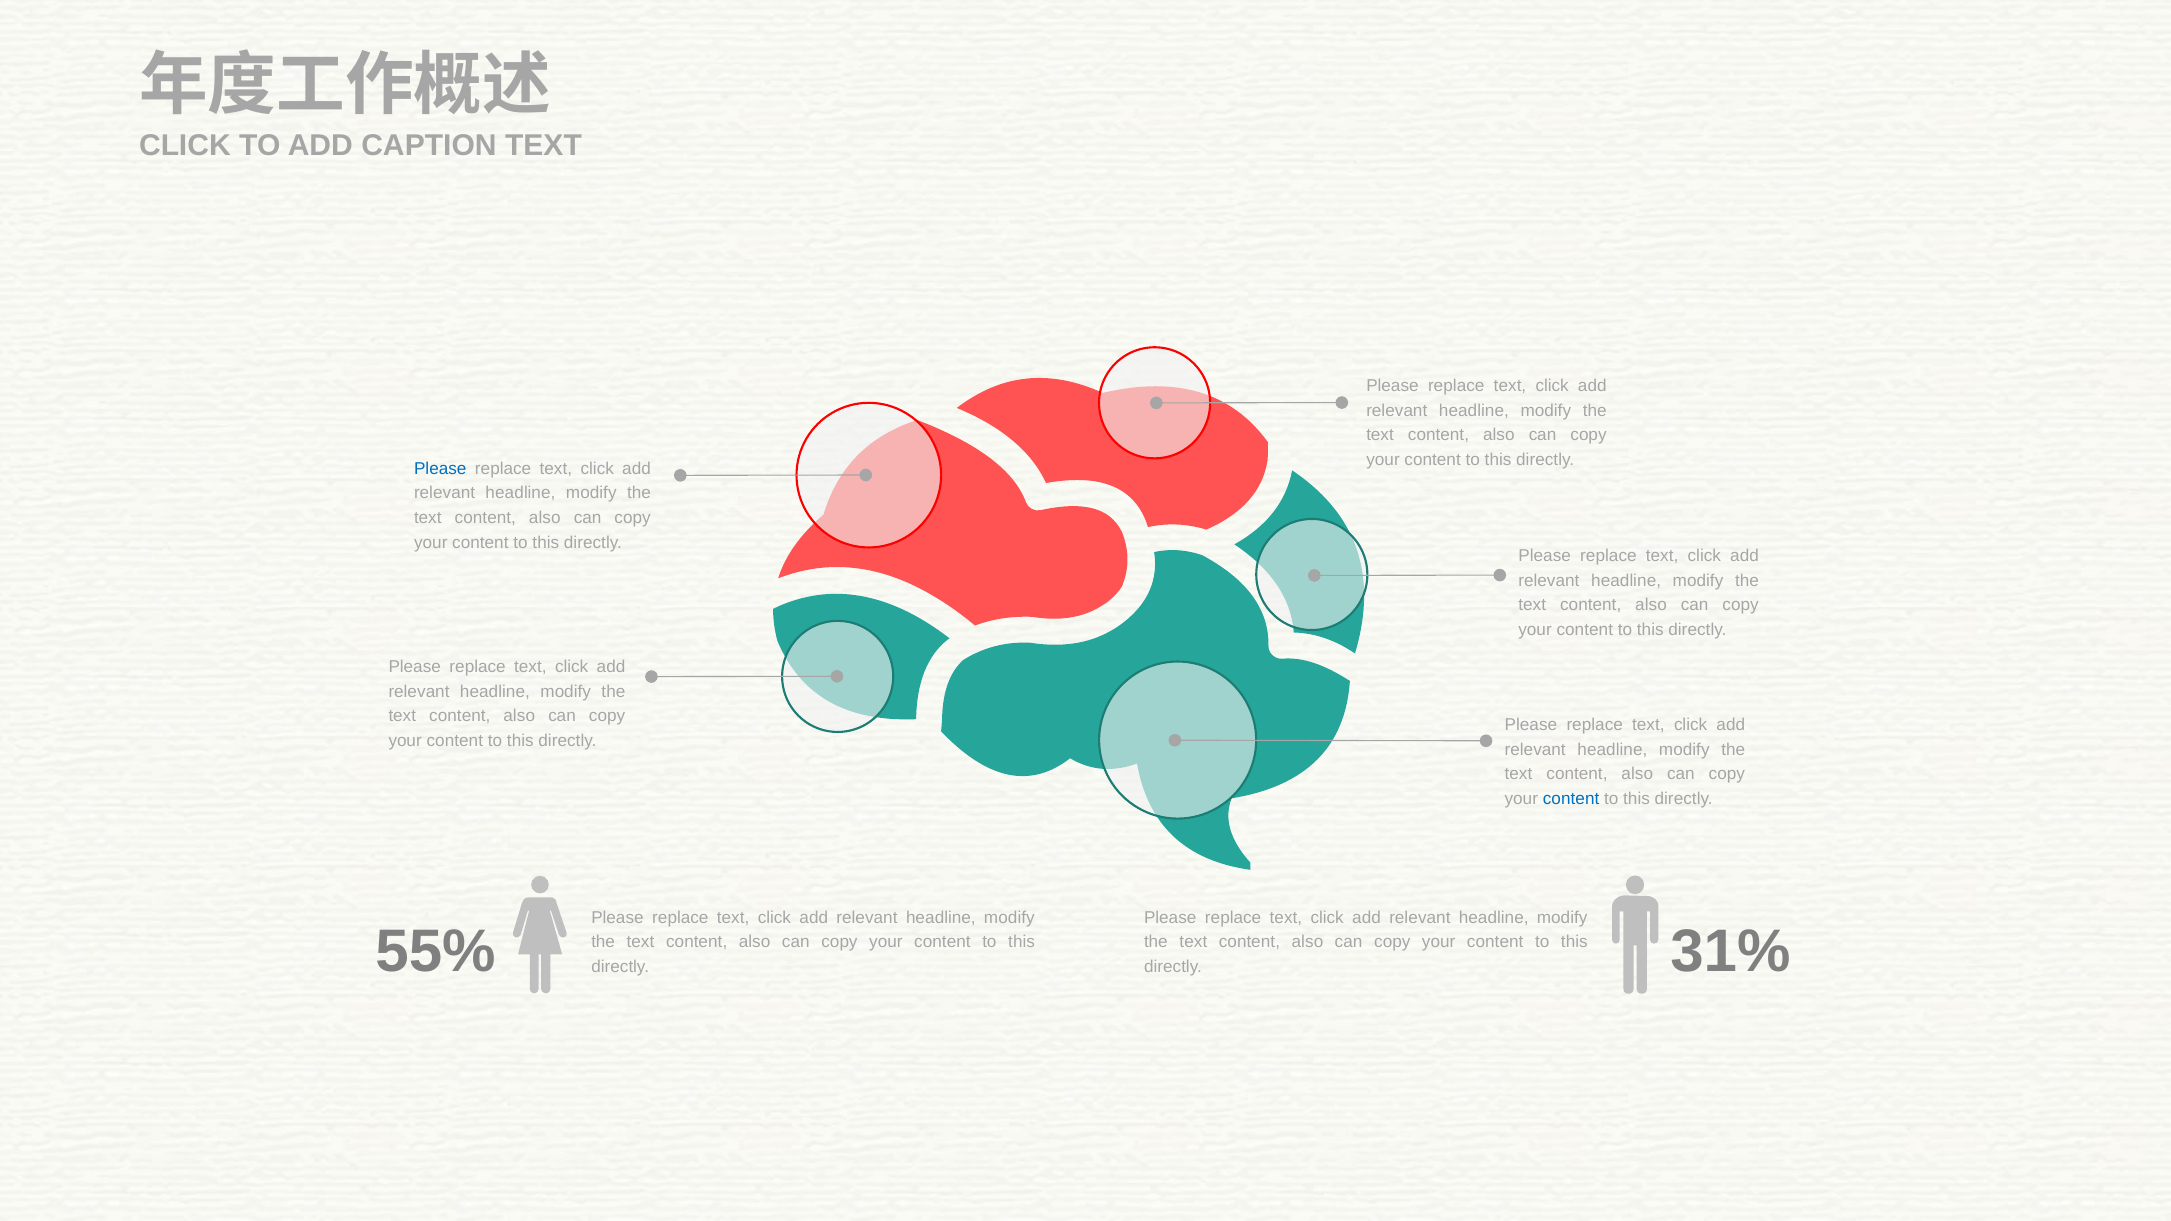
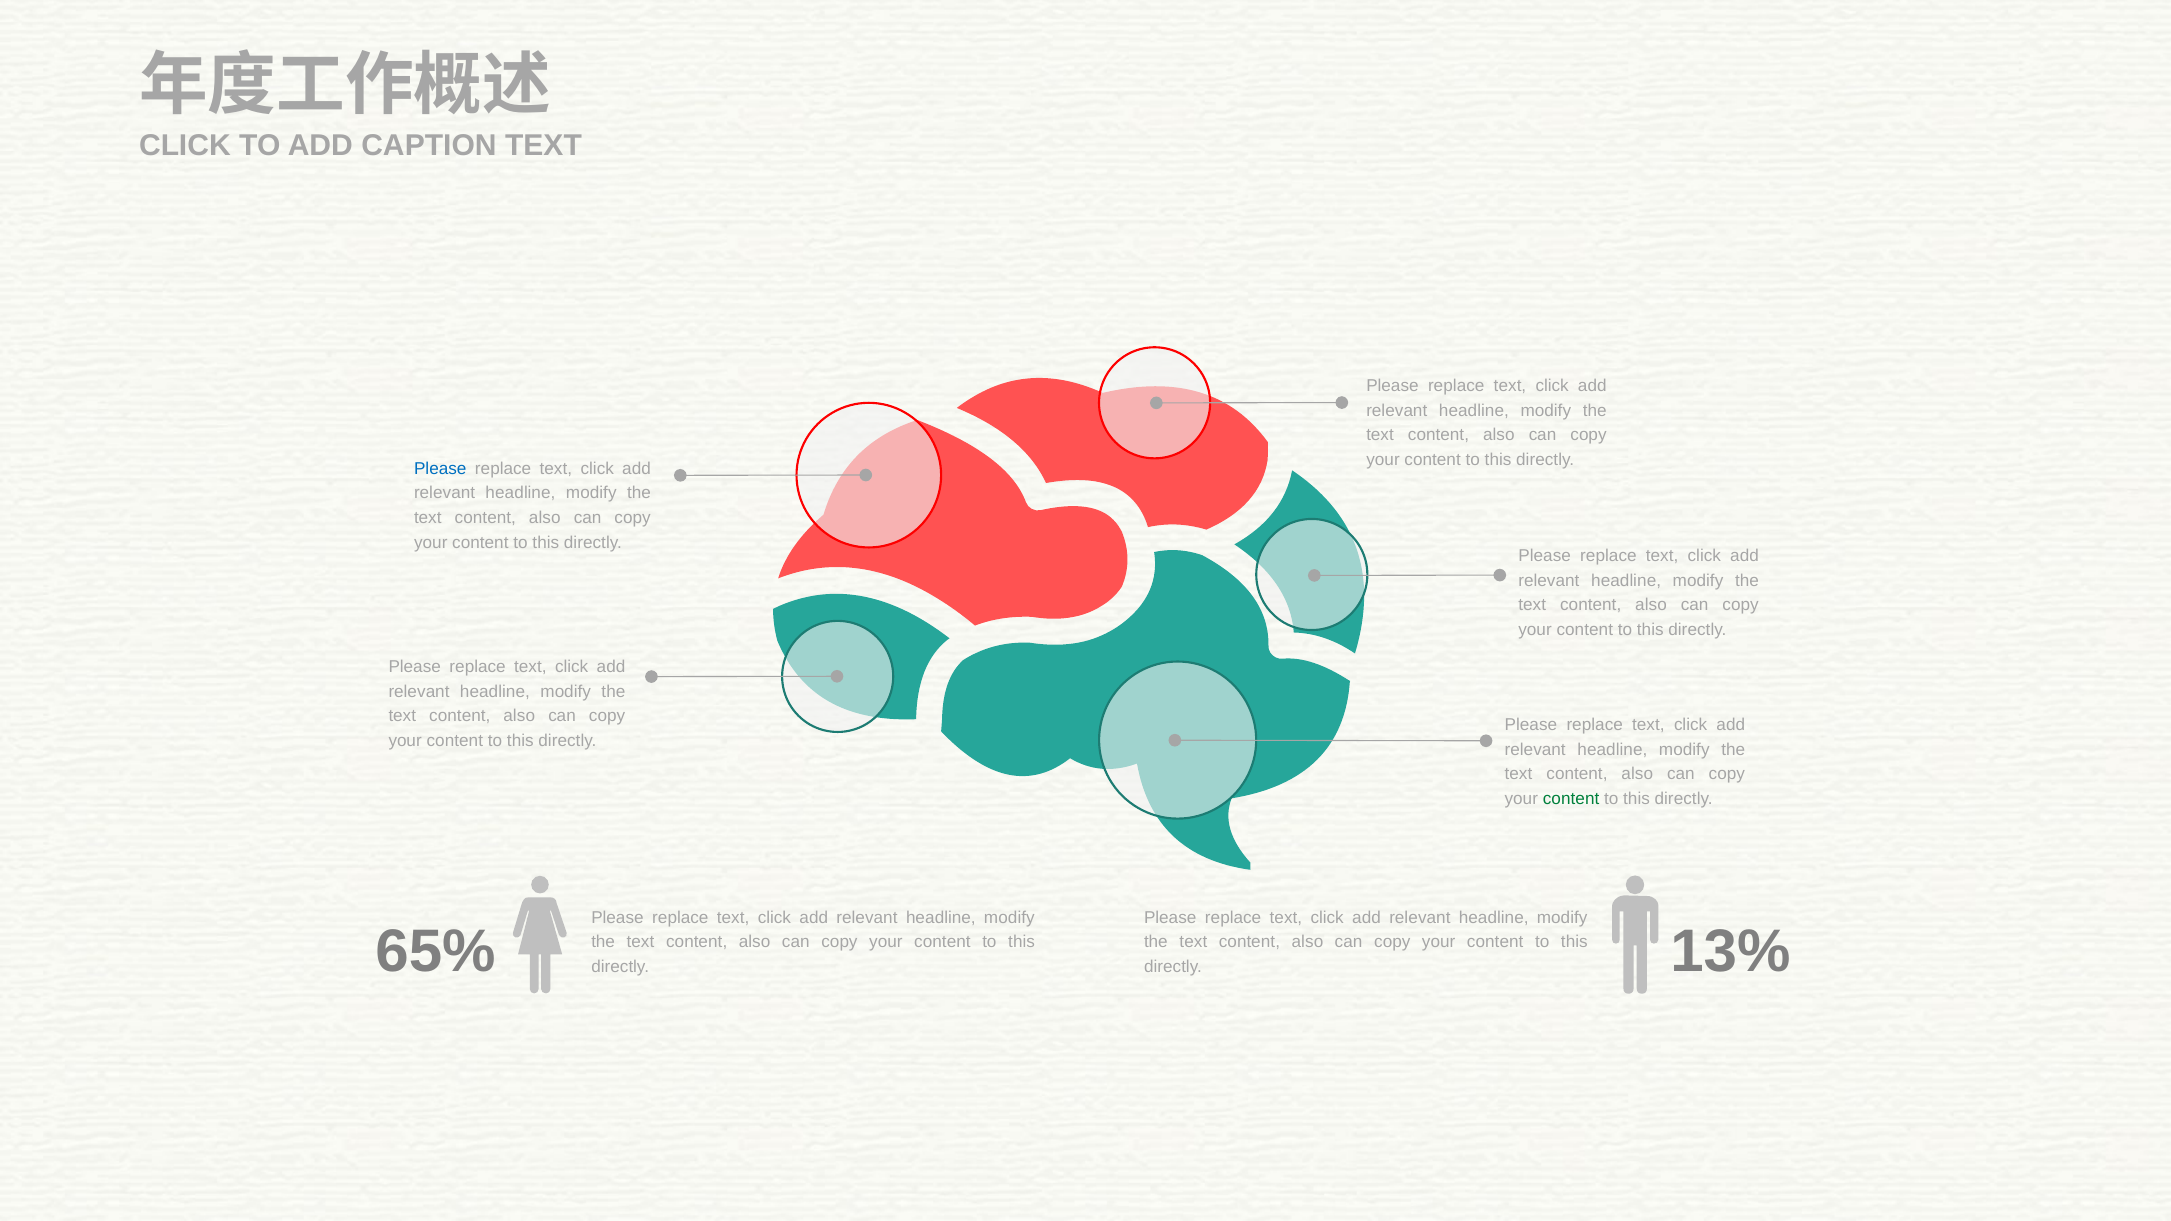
content colour: blue -> green (1571, 799)
55%: 55% -> 65% (436, 951)
31%: 31% -> 13% (1730, 951)
